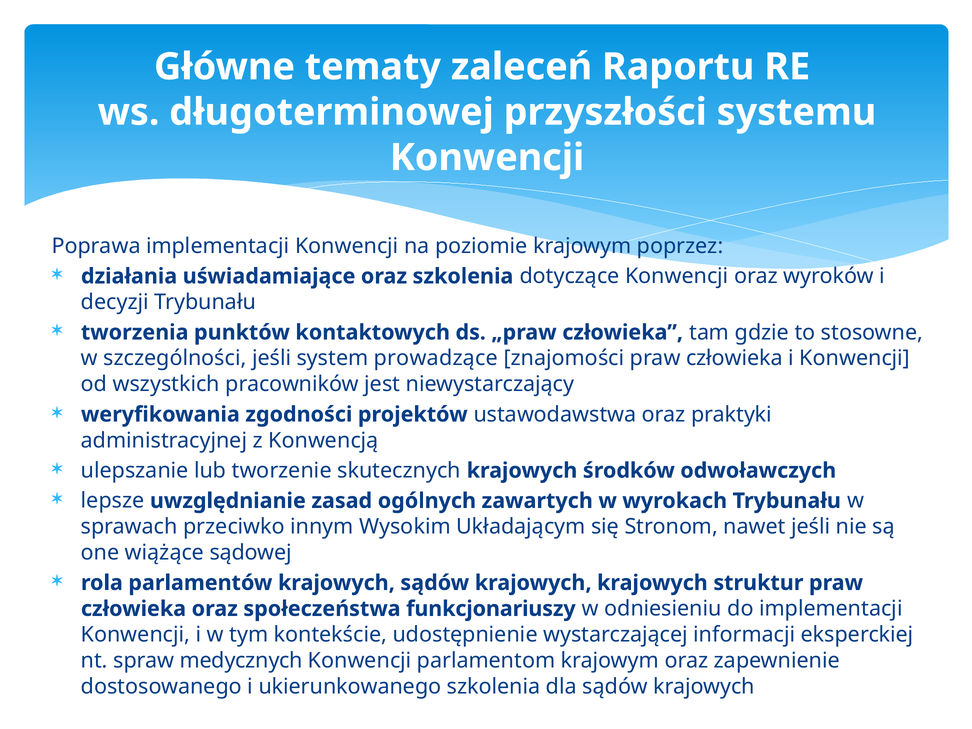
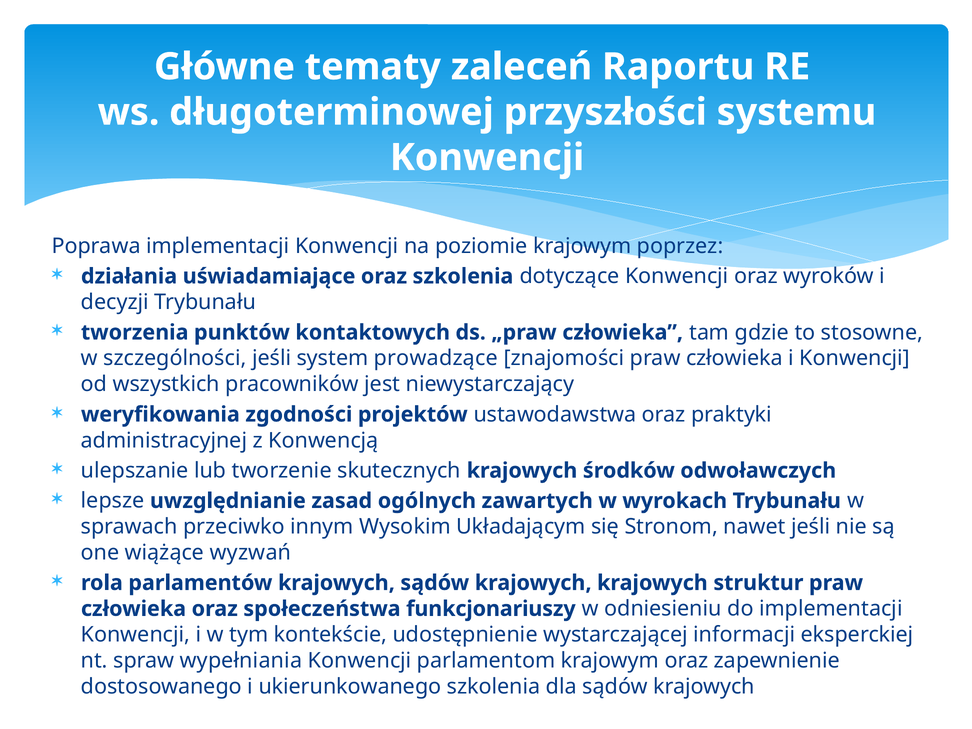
sądowej: sądowej -> wyzwań (250, 553)
medycznych: medycznych -> wypełniania (241, 661)
